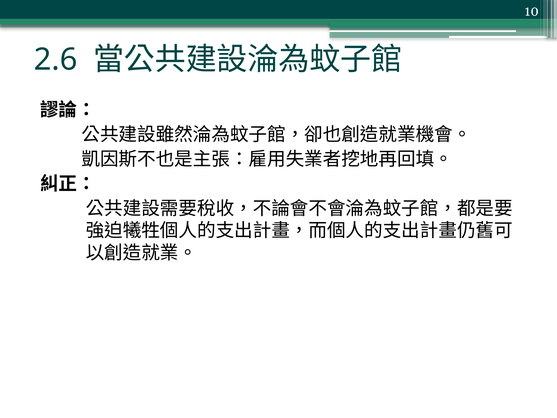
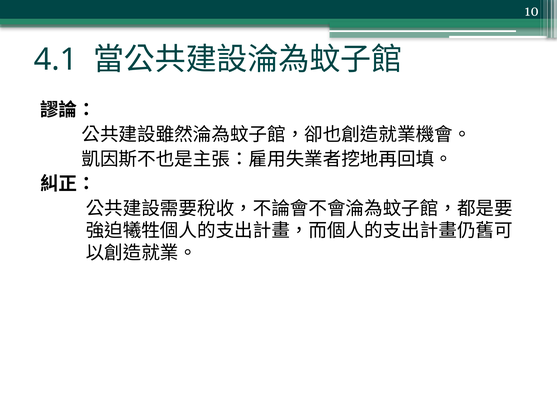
2.6: 2.6 -> 4.1 (56, 60)
